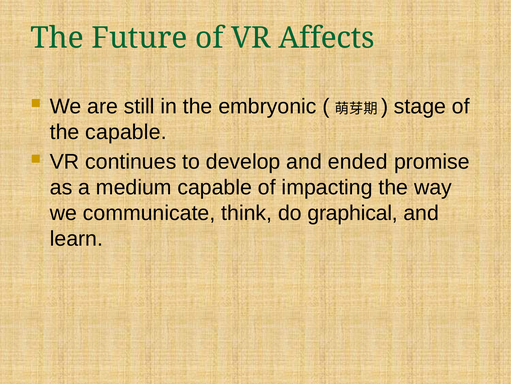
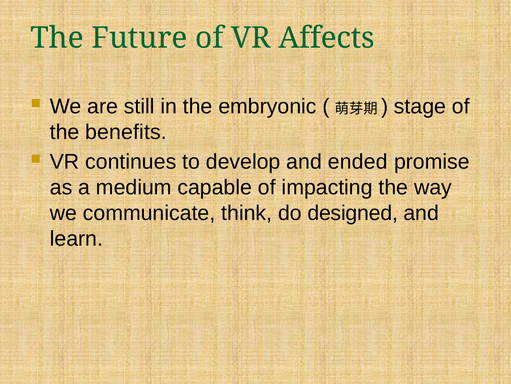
the capable: capable -> benefits (126, 132)
graphical: graphical -> designed (353, 213)
